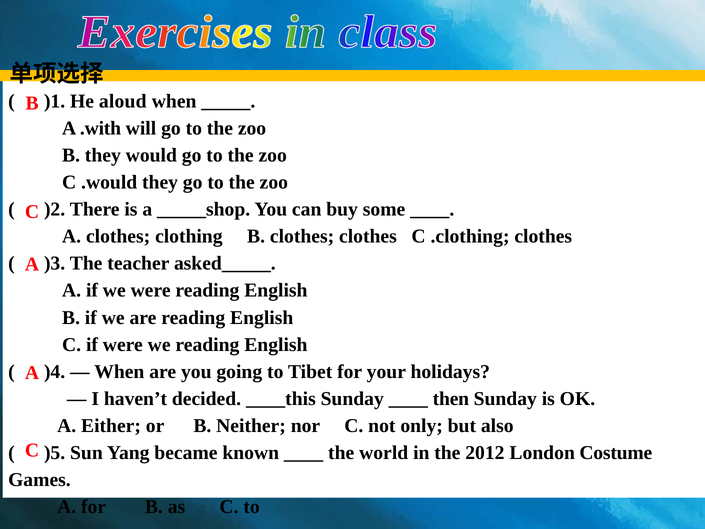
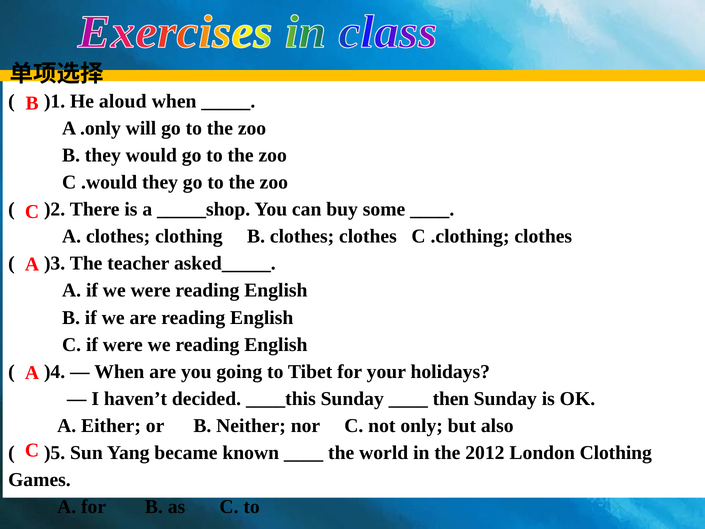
.with: .with -> .only (100, 128)
London Costume: Costume -> Clothing (616, 453)
